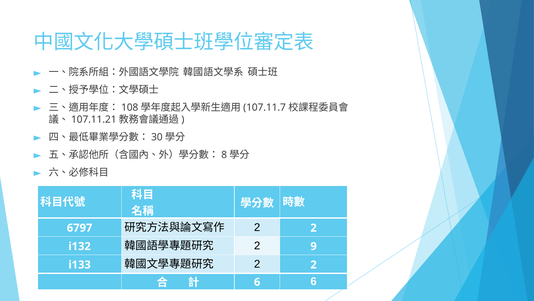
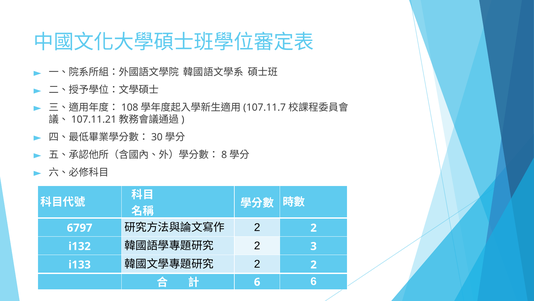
9: 9 -> 3 (314, 246)
